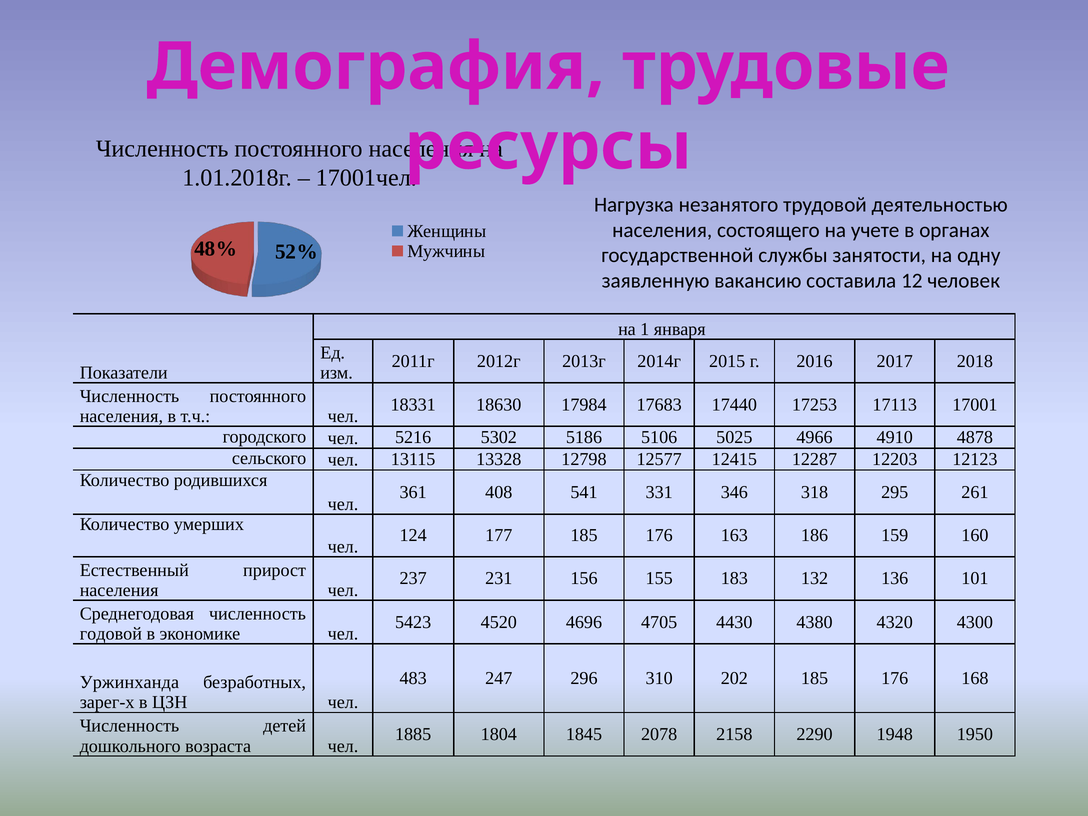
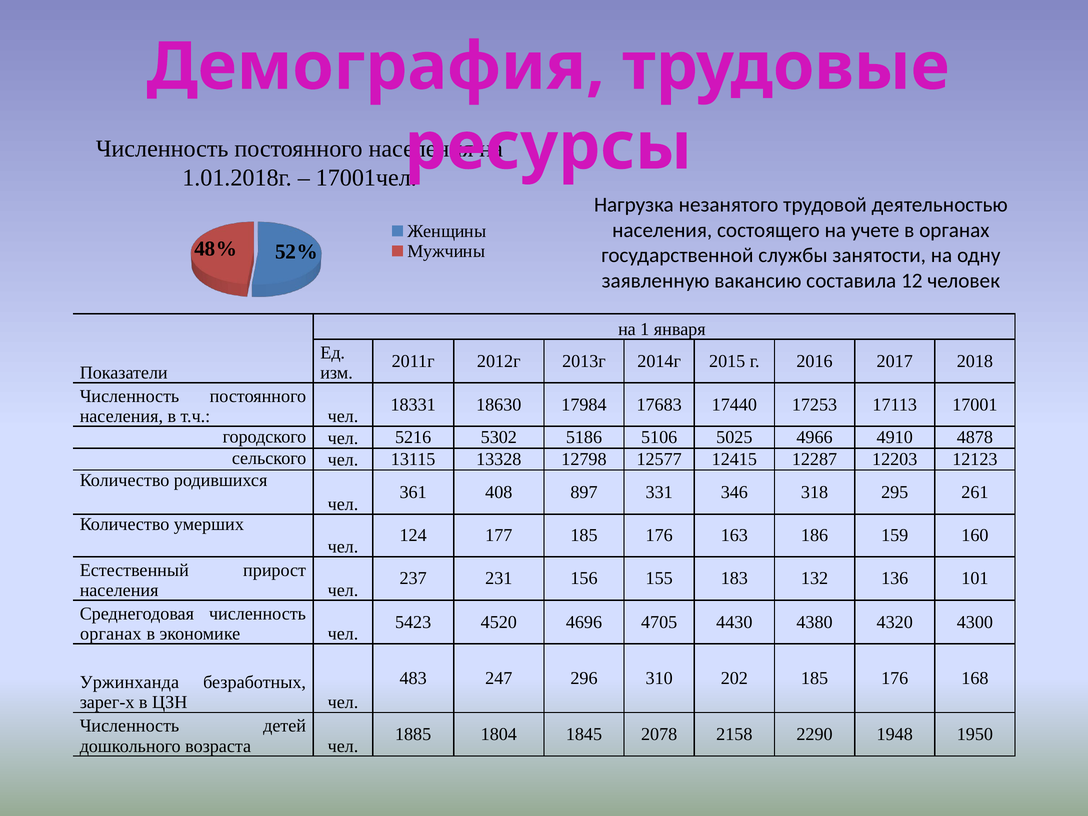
541: 541 -> 897 (584, 492)
годовой: годовой -> органах (111, 634)
